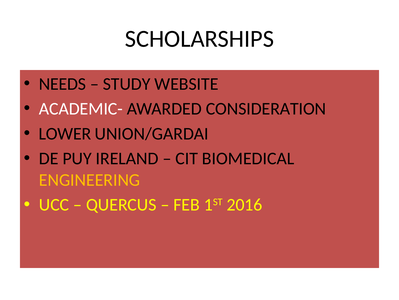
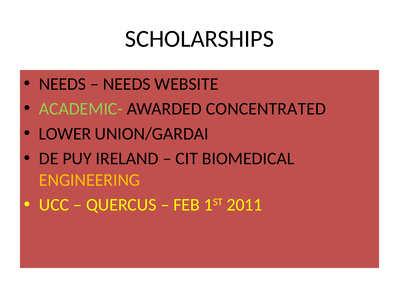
STUDY: STUDY -> NEEDS (127, 84)
ACADEMIC- colour: white -> light green (81, 109)
CONSIDERATION: CONSIDERATION -> CONCENTRATED (266, 109)
2016: 2016 -> 2011 (244, 204)
